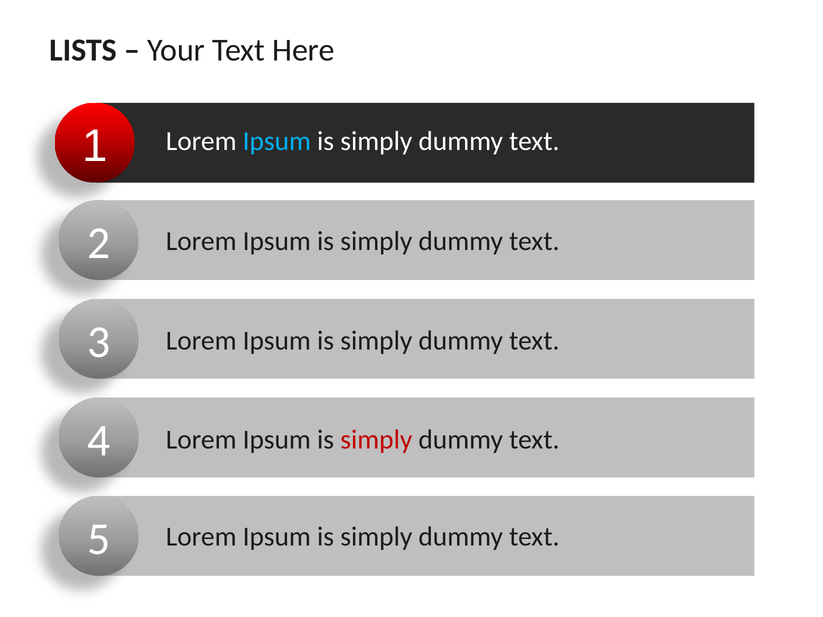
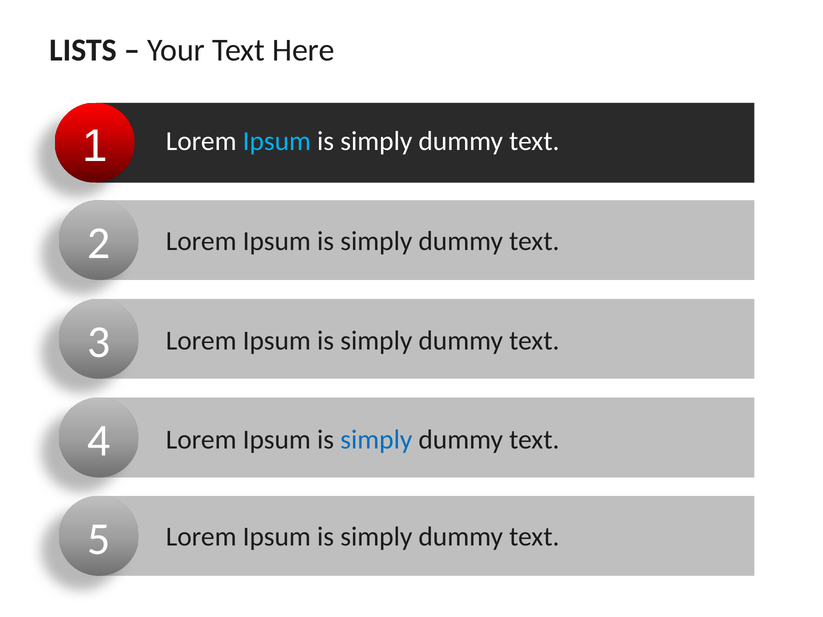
simply colour: red -> blue (376, 440)
